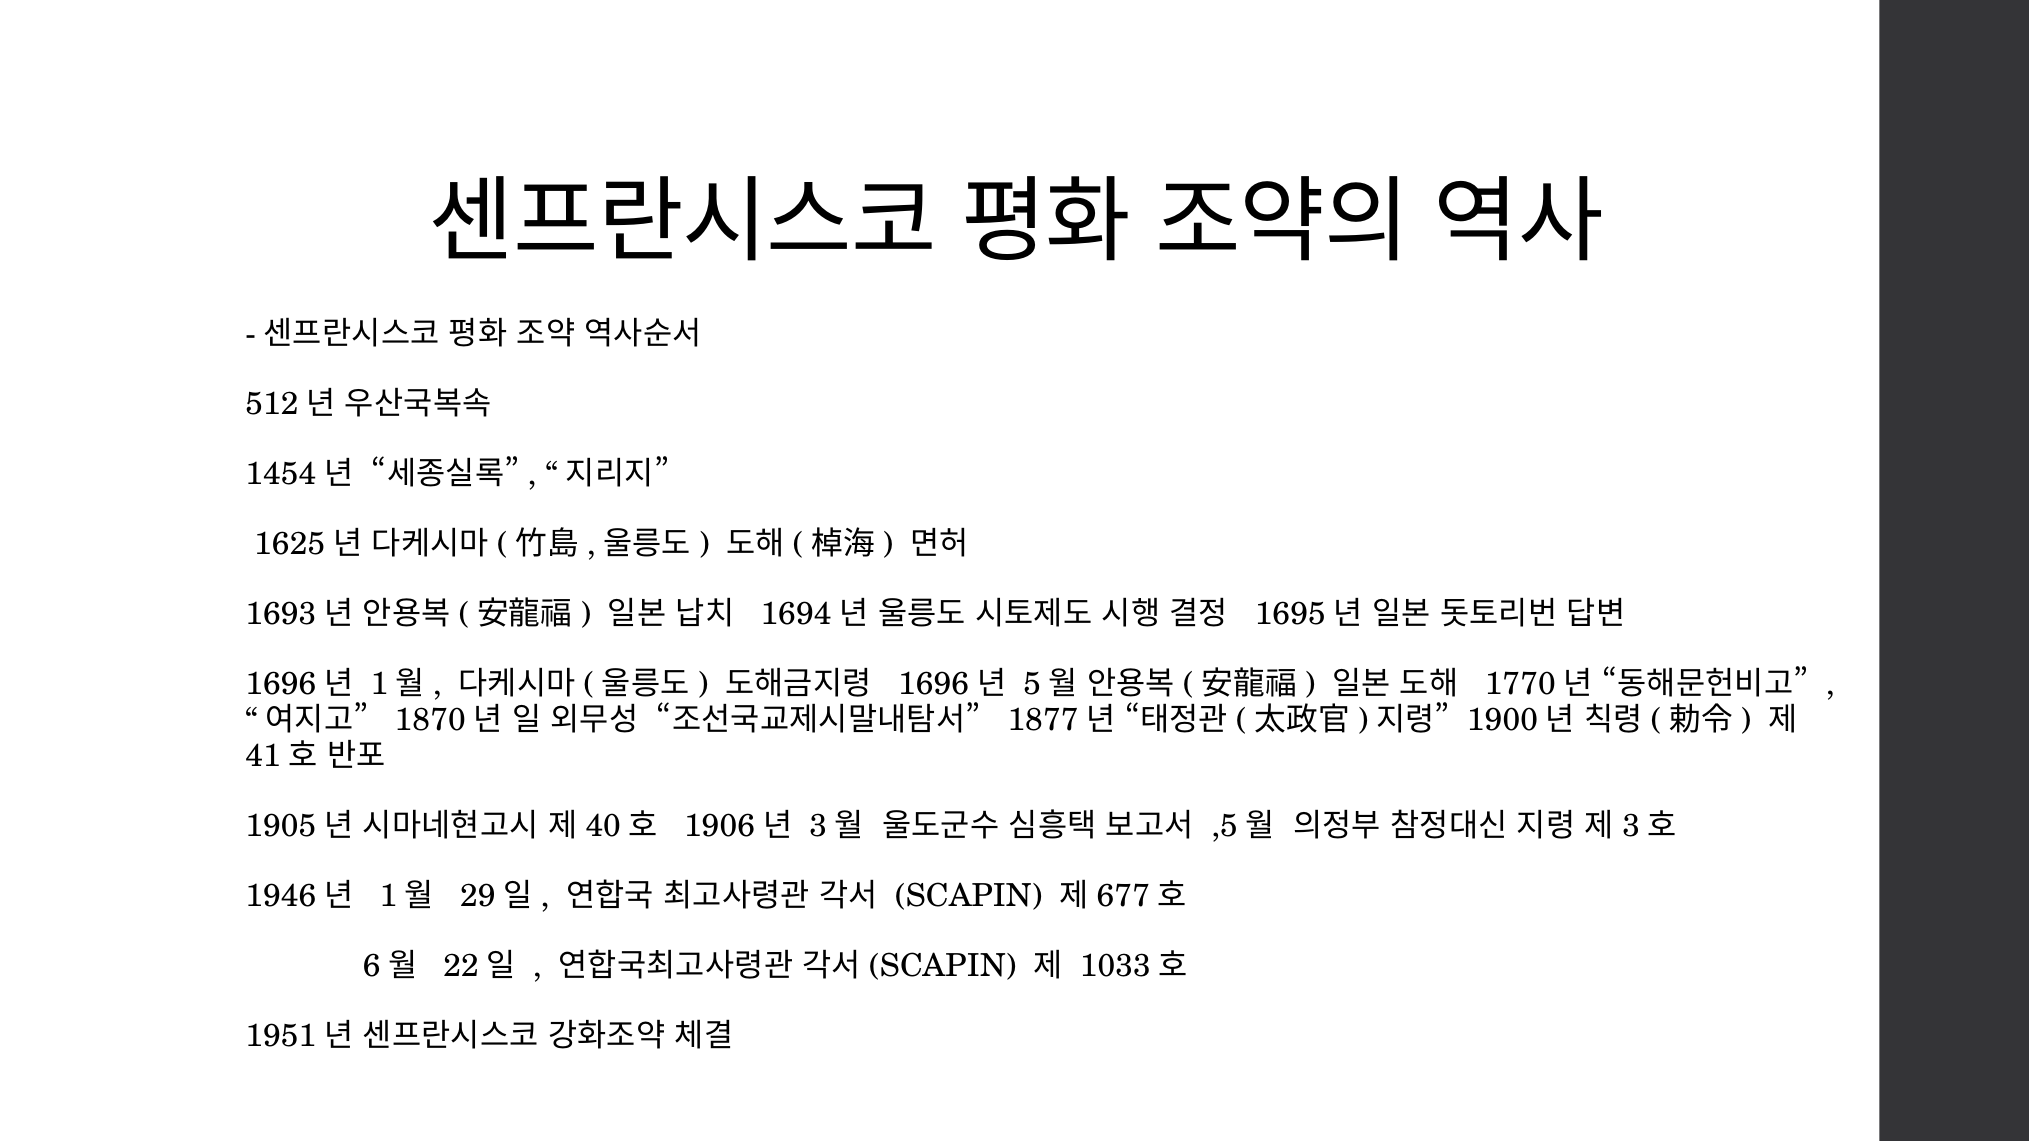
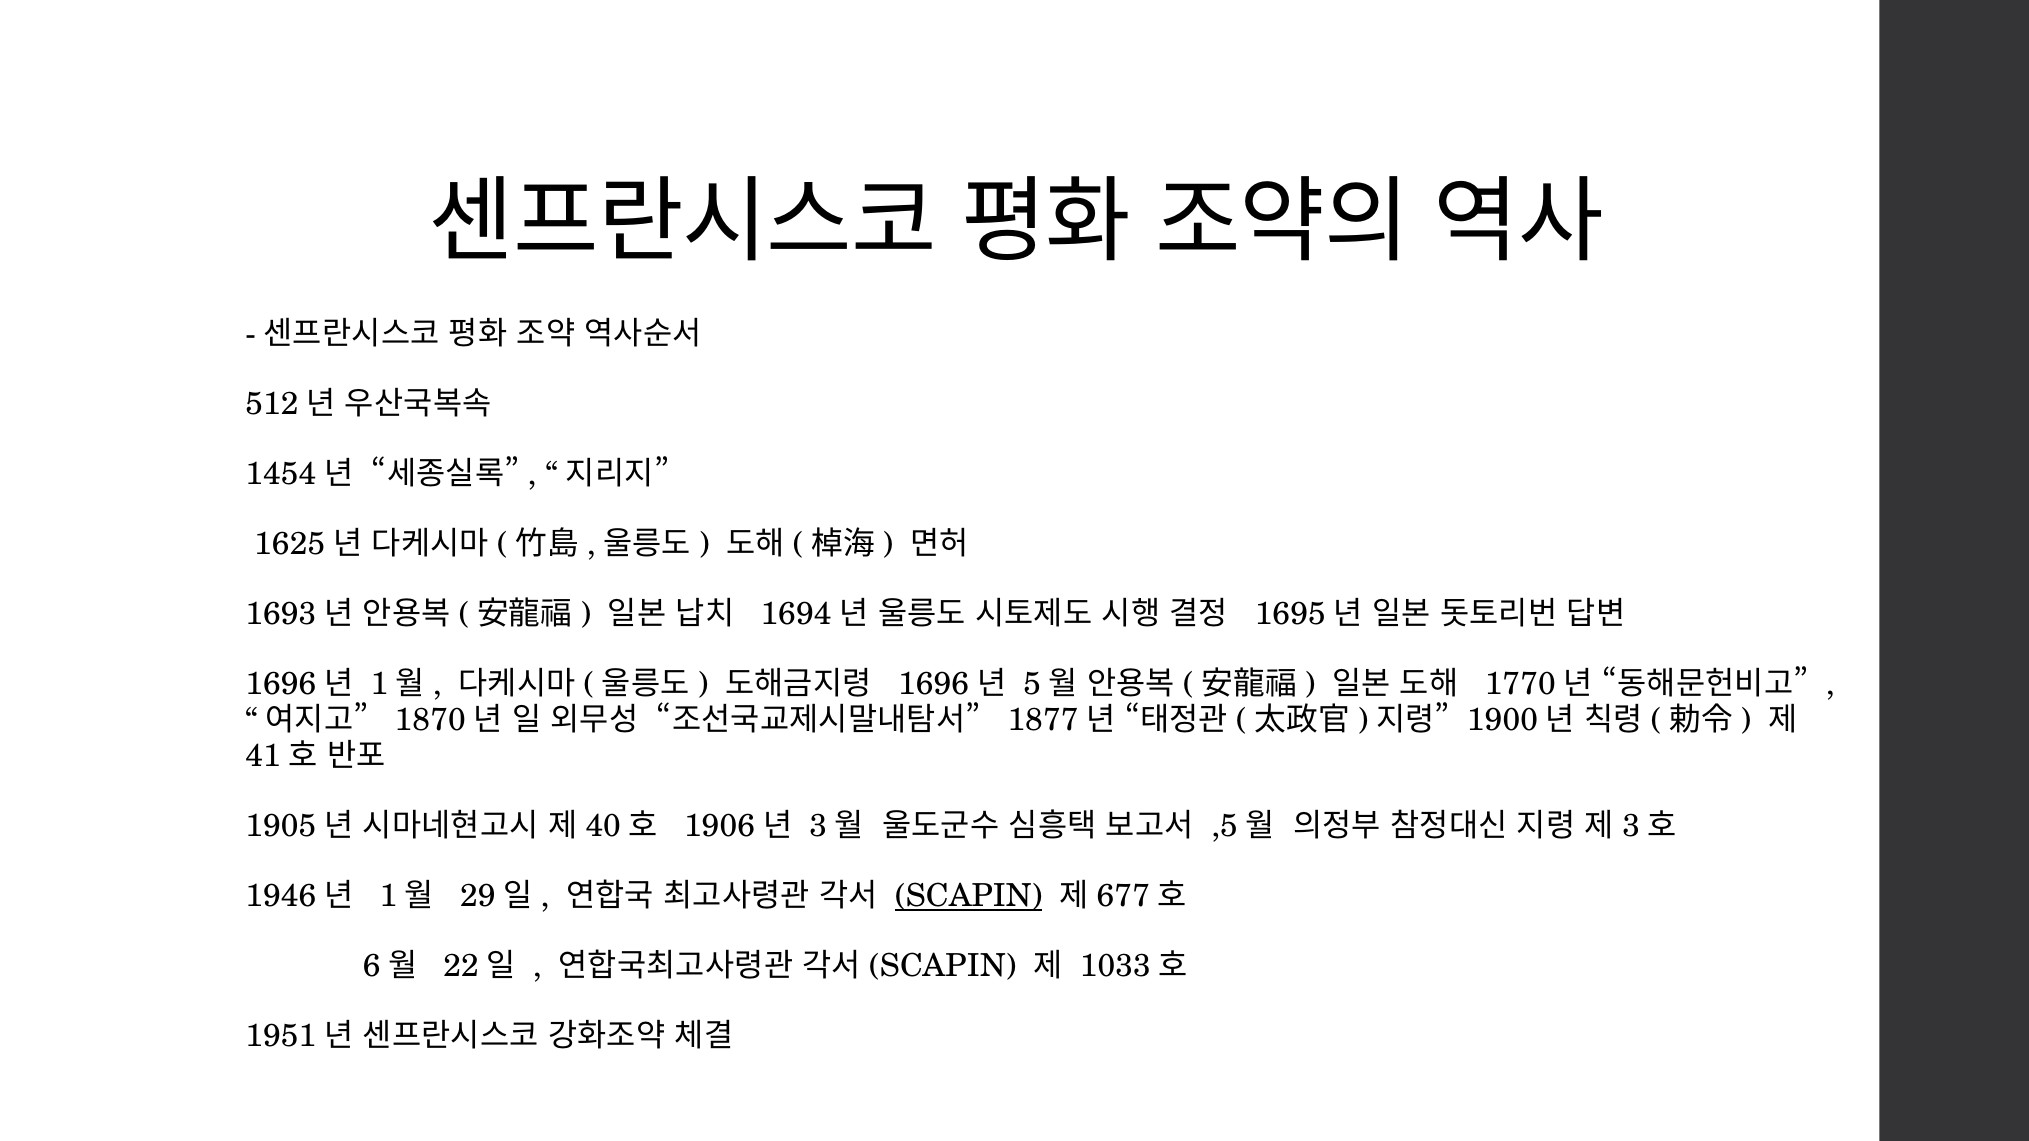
SCAPIN underline: none -> present (969, 897)
